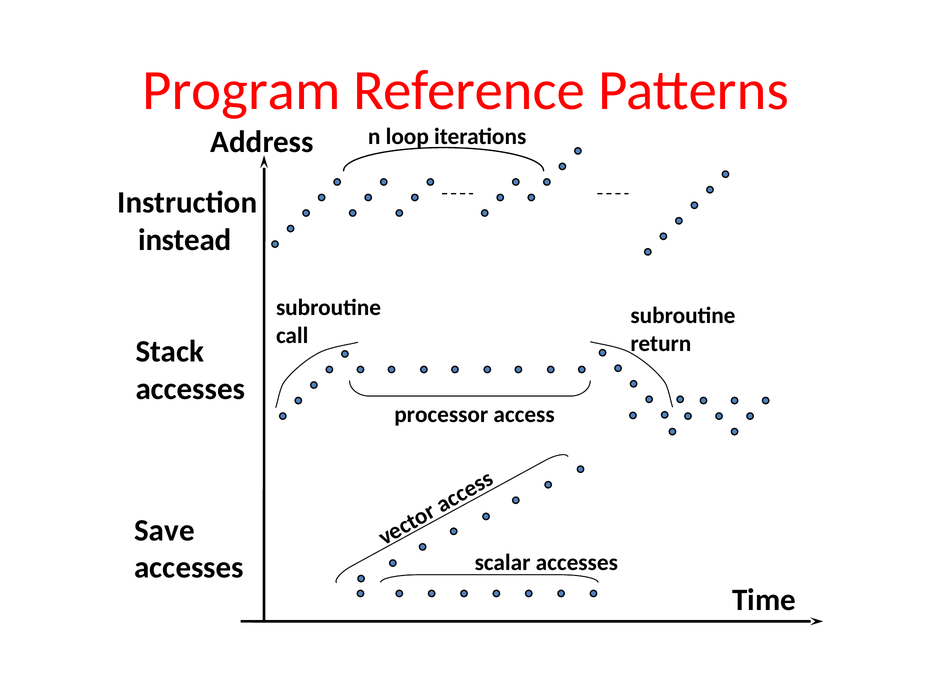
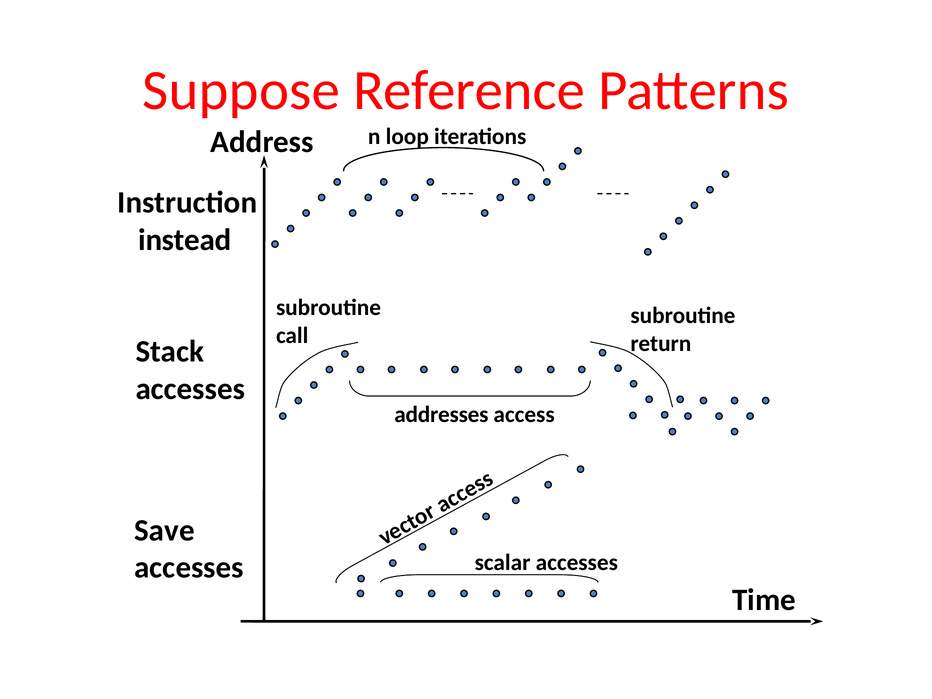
Program: Program -> Suppose (241, 90)
processor: processor -> addresses (441, 415)
